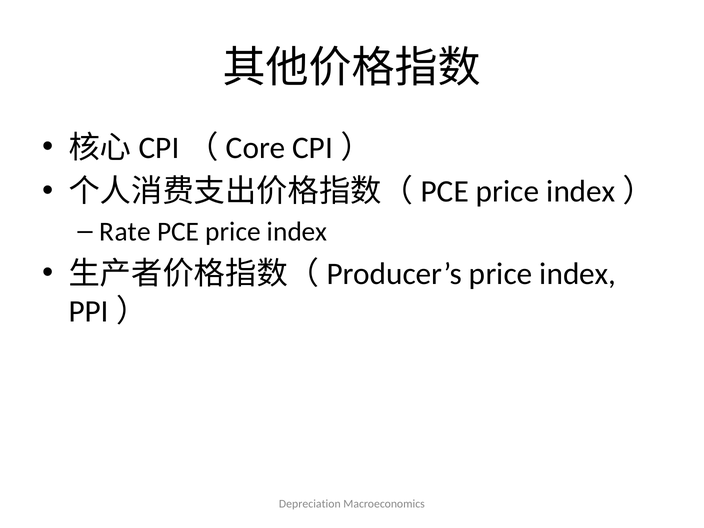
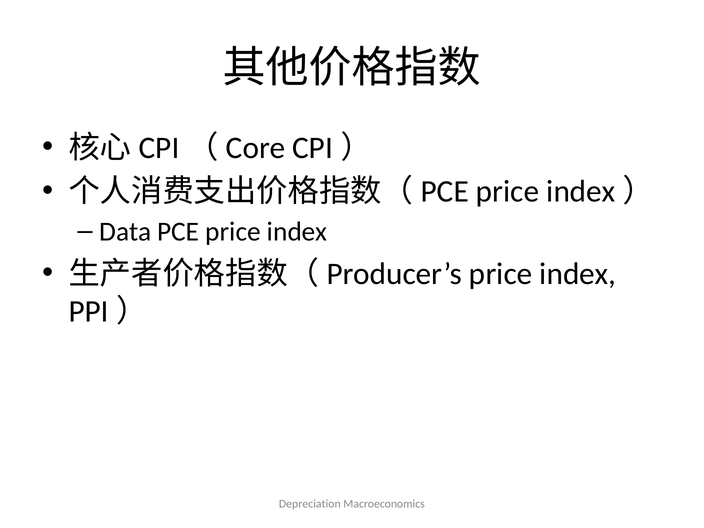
Rate: Rate -> Data (125, 232)
